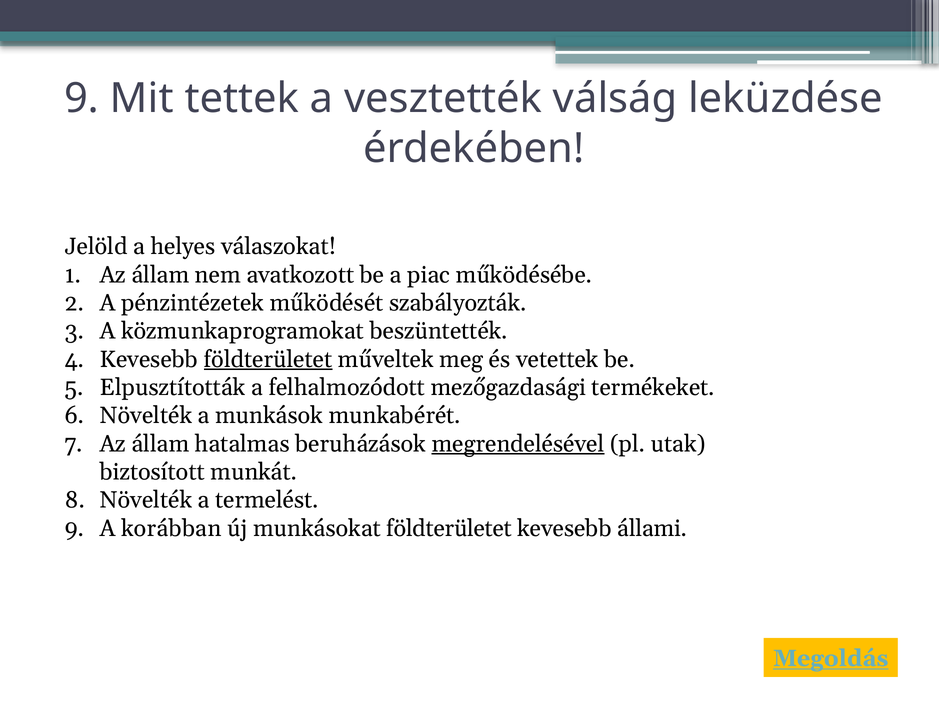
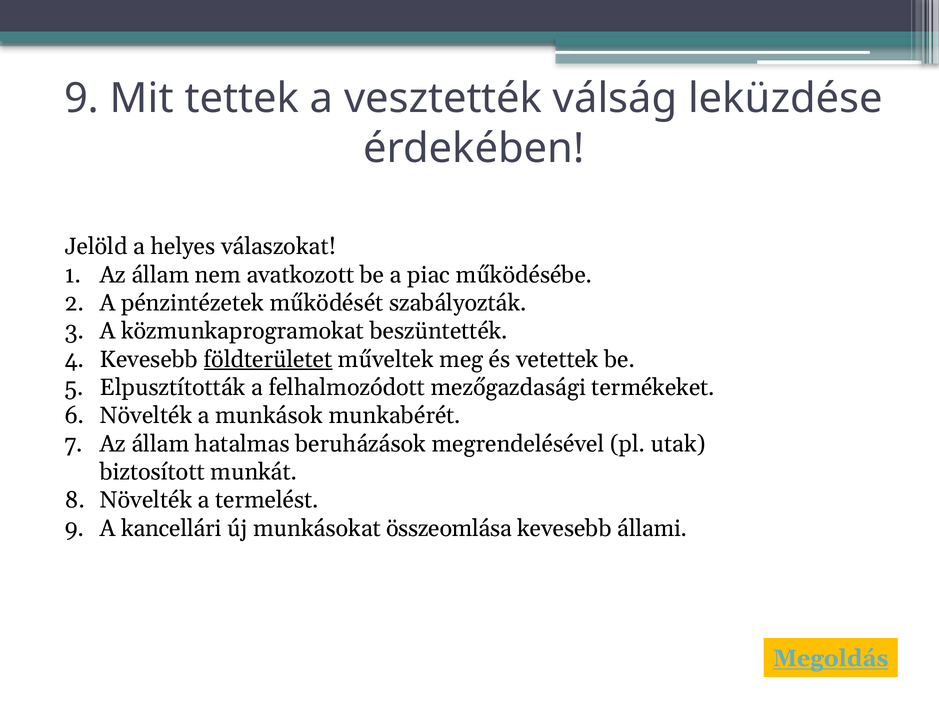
megrendelésével underline: present -> none (518, 444)
korábban: korábban -> kancellári (171, 528)
munkásokat földterületet: földterületet -> összeomlása (449, 528)
